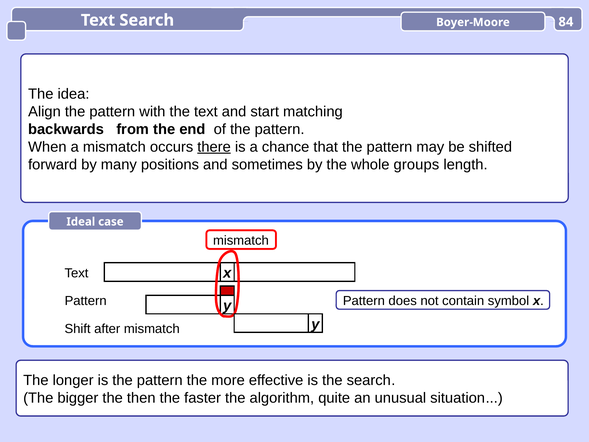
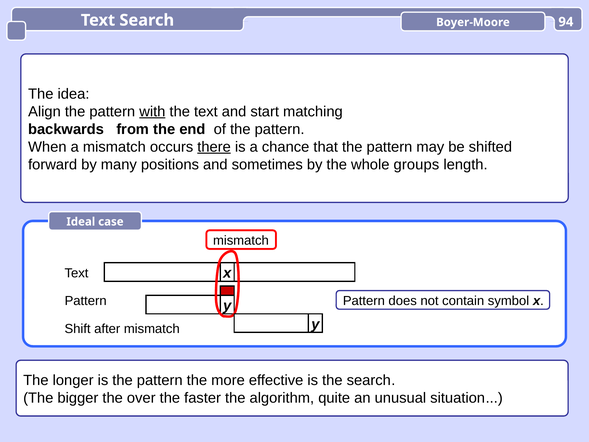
84: 84 -> 94 (566, 22)
with underline: none -> present (152, 111)
then: then -> over (141, 398)
